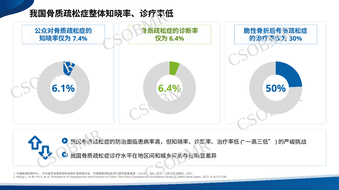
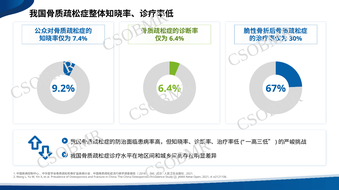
6.1%: 6.1% -> 9.2% (63, 89)
50%: 50% -> 67% (276, 89)
